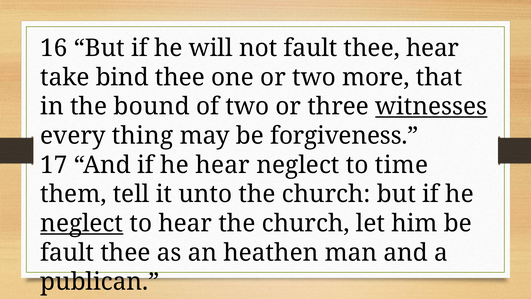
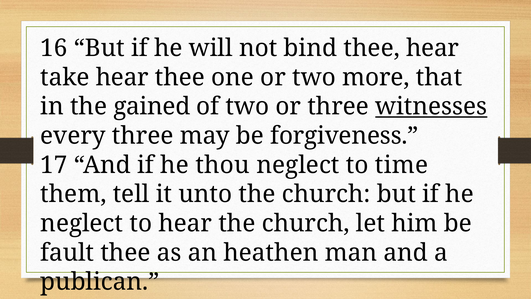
not fault: fault -> bind (310, 48)
take bind: bind -> hear (122, 77)
bound: bound -> gained (152, 106)
every thing: thing -> three (143, 136)
he hear: hear -> thou (223, 165)
neglect underline: present -> none (82, 223)
